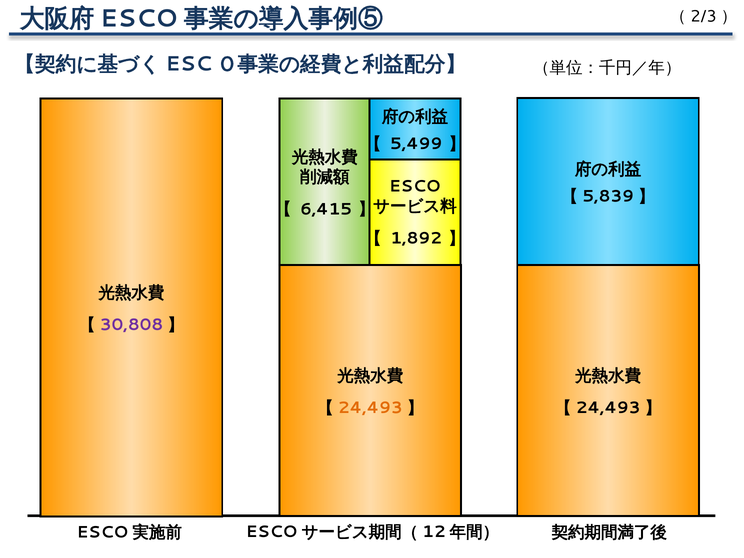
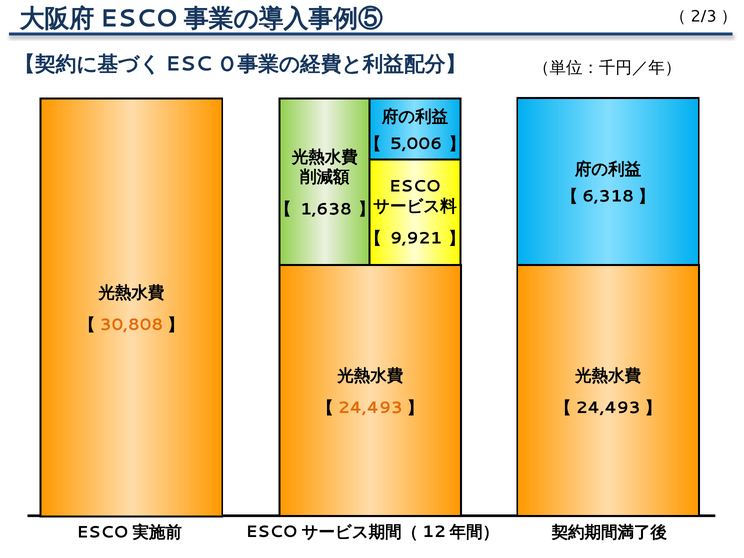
5,499: 5,499 -> 5,006 (416, 144)
5,839: 5,839 -> 6,318 (608, 196)
6,415: 6,415 -> 1,638 (326, 209)
1,892: 1,892 -> 9,921 (416, 238)
30,808 colour: purple -> orange (131, 325)
